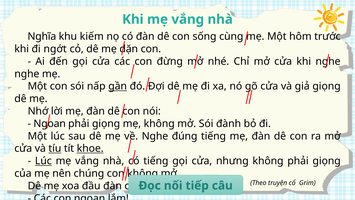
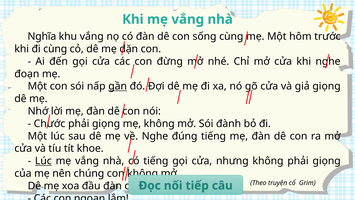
khu kiếm: kiếm -> vắng (92, 36)
đi ngớt: ngớt -> cùng (55, 49)
nghe: nghe -> đoạn (27, 74)
Ngoan: Ngoan -> Chước (50, 123)
tíu underline: present -> none (55, 148)
khoe underline: present -> none (90, 148)
